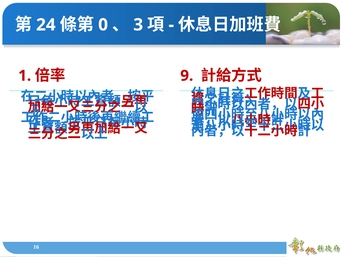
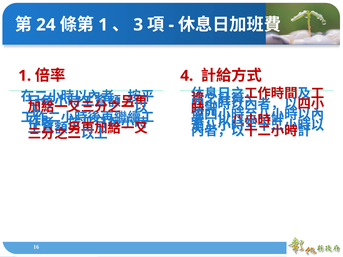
0: 0 -> 1 (103, 25)
9: 9 -> 4 (187, 76)
